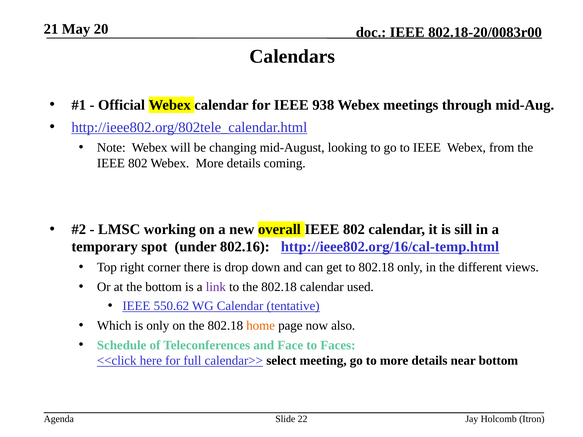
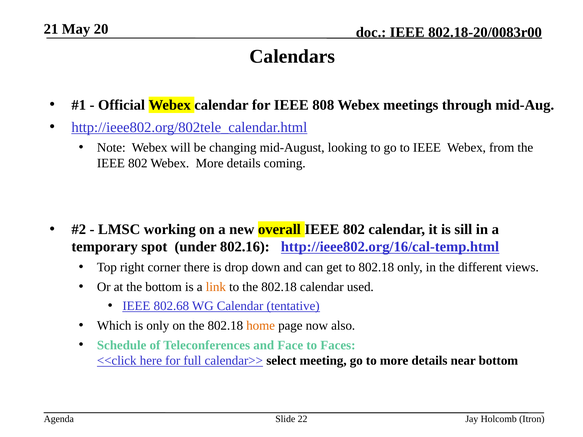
938: 938 -> 808 (323, 105)
link colour: purple -> orange (216, 287)
550.62: 550.62 -> 802.68 (171, 306)
